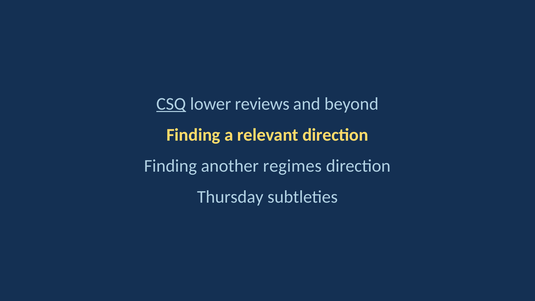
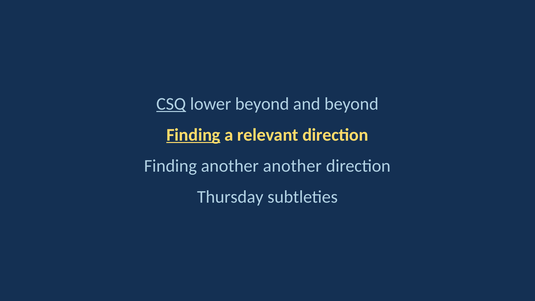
lower reviews: reviews -> beyond (262, 104)
Finding underline: none -> present (193, 135)
another regimes: regimes -> another (292, 166)
